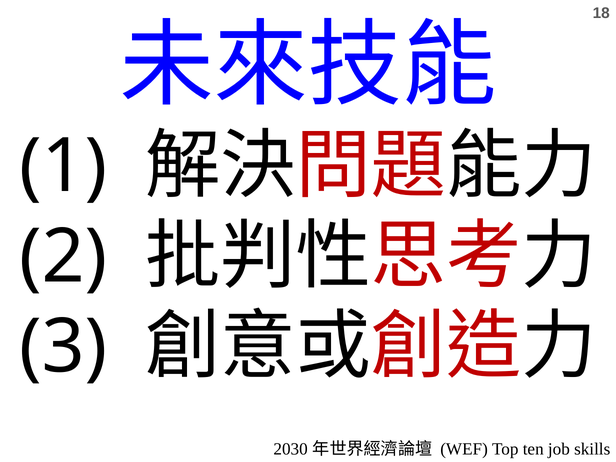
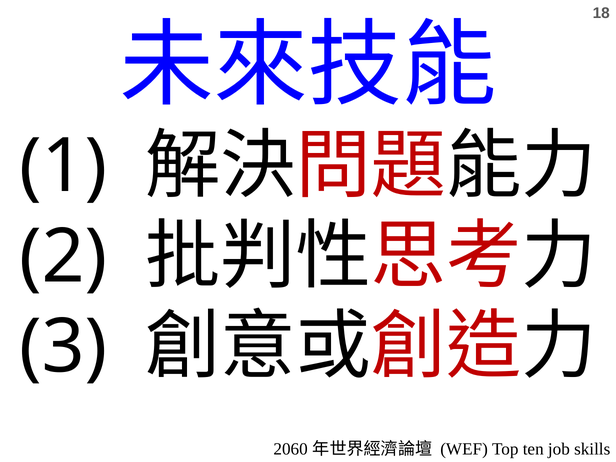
2030: 2030 -> 2060 (291, 449)
